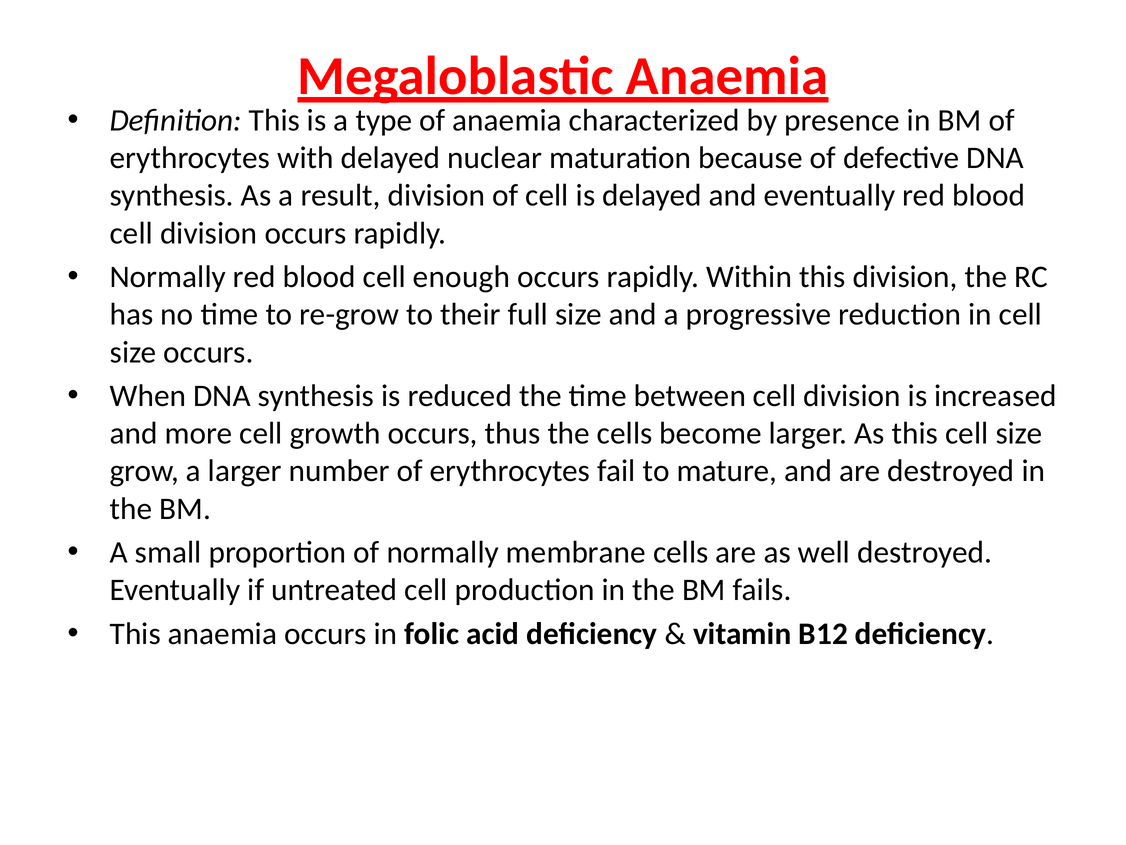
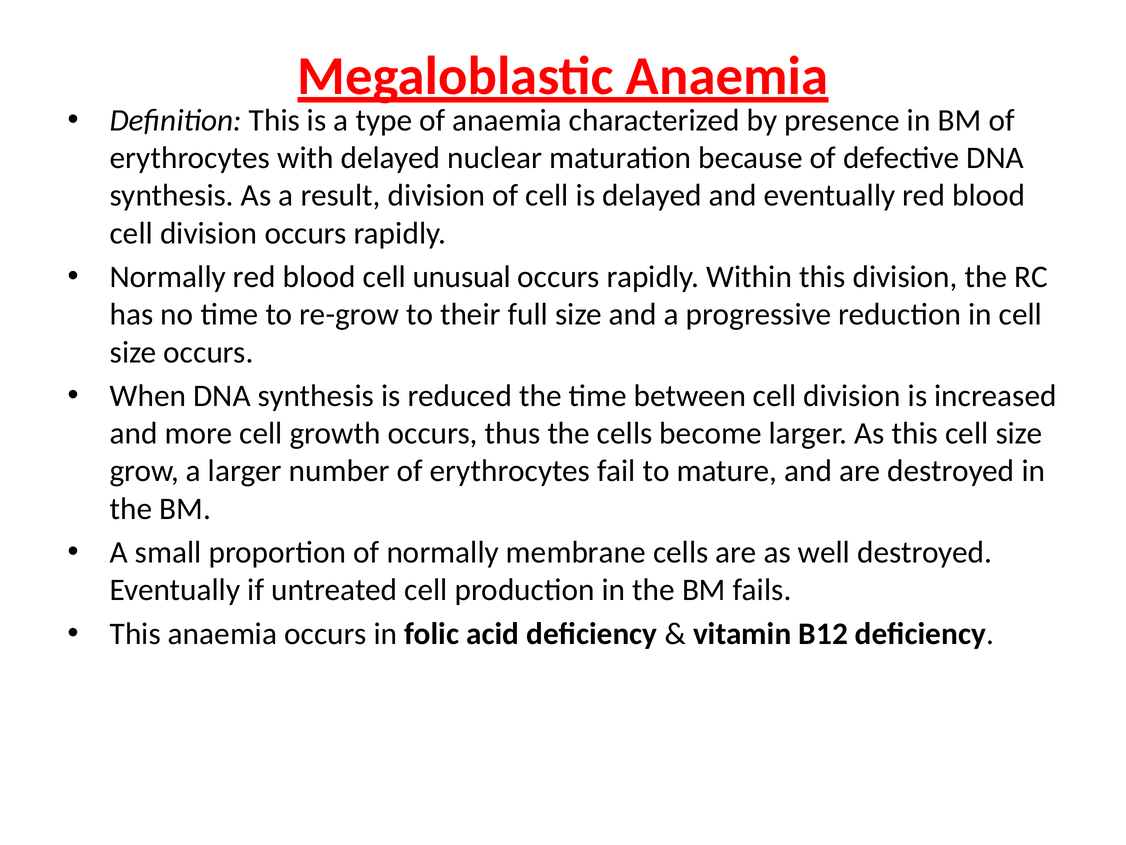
enough: enough -> unusual (462, 277)
